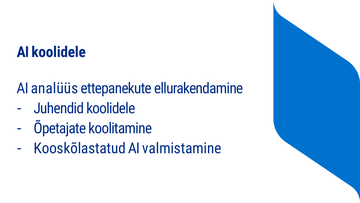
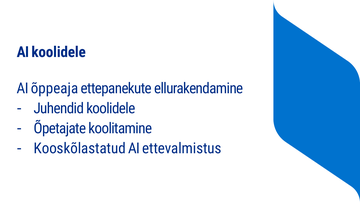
analüüs: analüüs -> õppeaja (55, 88)
valmistamine: valmistamine -> ettevalmistus (182, 148)
